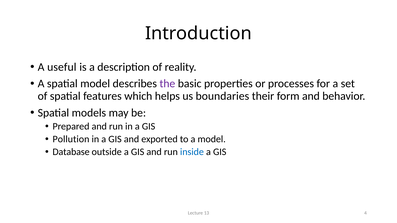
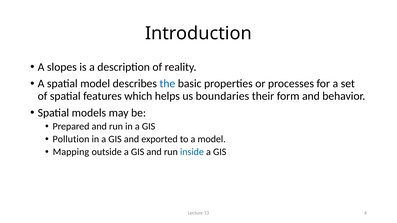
useful: useful -> slopes (62, 67)
the colour: purple -> blue (167, 84)
Database: Database -> Mapping (71, 152)
